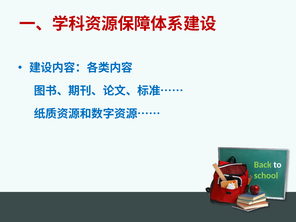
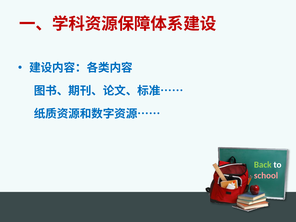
school colour: light green -> pink (266, 176)
